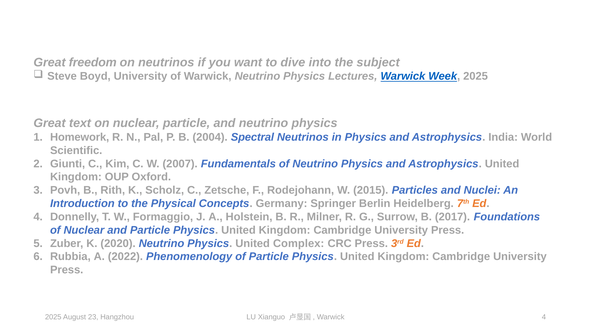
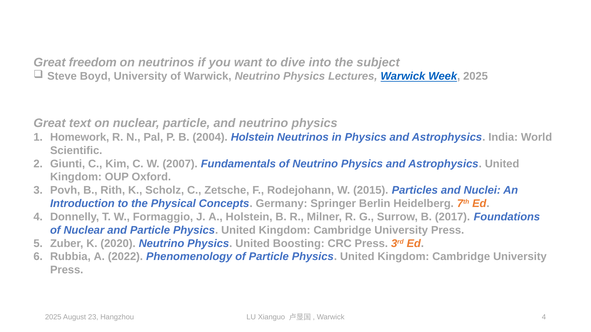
2004 Spectral: Spectral -> Holstein (252, 137)
Complex: Complex -> Boosting (299, 244)
